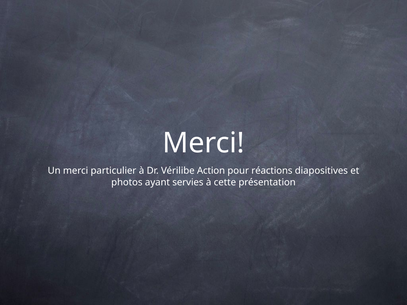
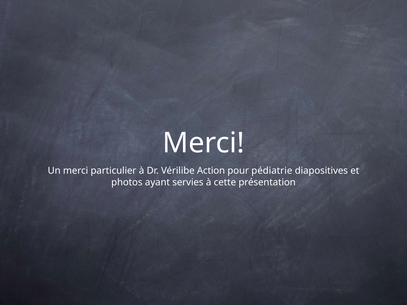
réactions: réactions -> pédiatrie (272, 171)
